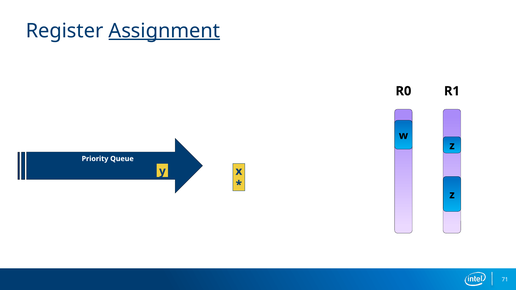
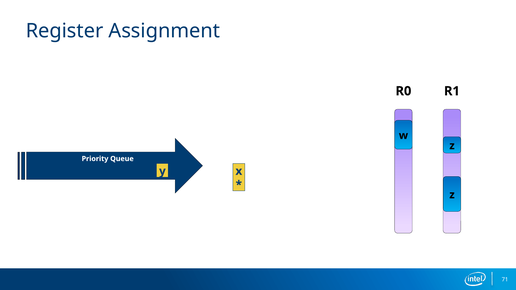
Assignment underline: present -> none (164, 31)
